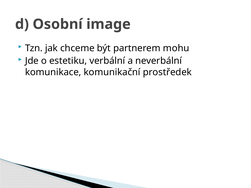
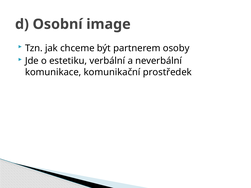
mohu: mohu -> osoby (176, 48)
